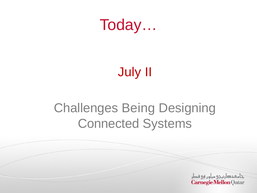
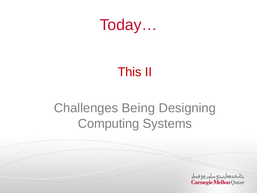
July: July -> This (130, 72)
Connected: Connected -> Computing (109, 123)
